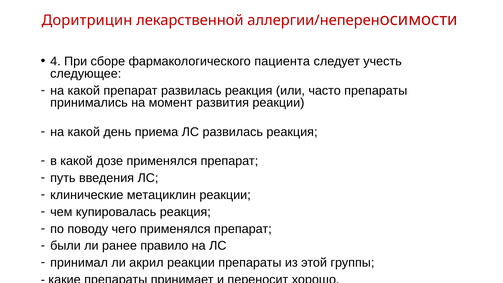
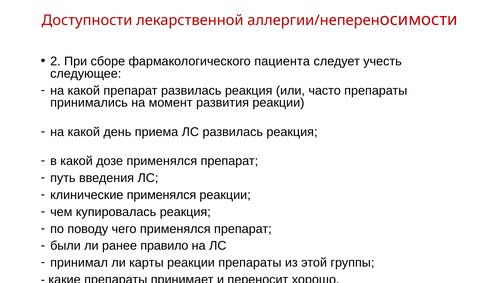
Доритрицин: Доритрицин -> Доступности (87, 20)
4: 4 -> 2 (55, 61)
клинические метациклин: метациклин -> применялся (162, 195)
акрил: акрил -> карты (146, 263)
